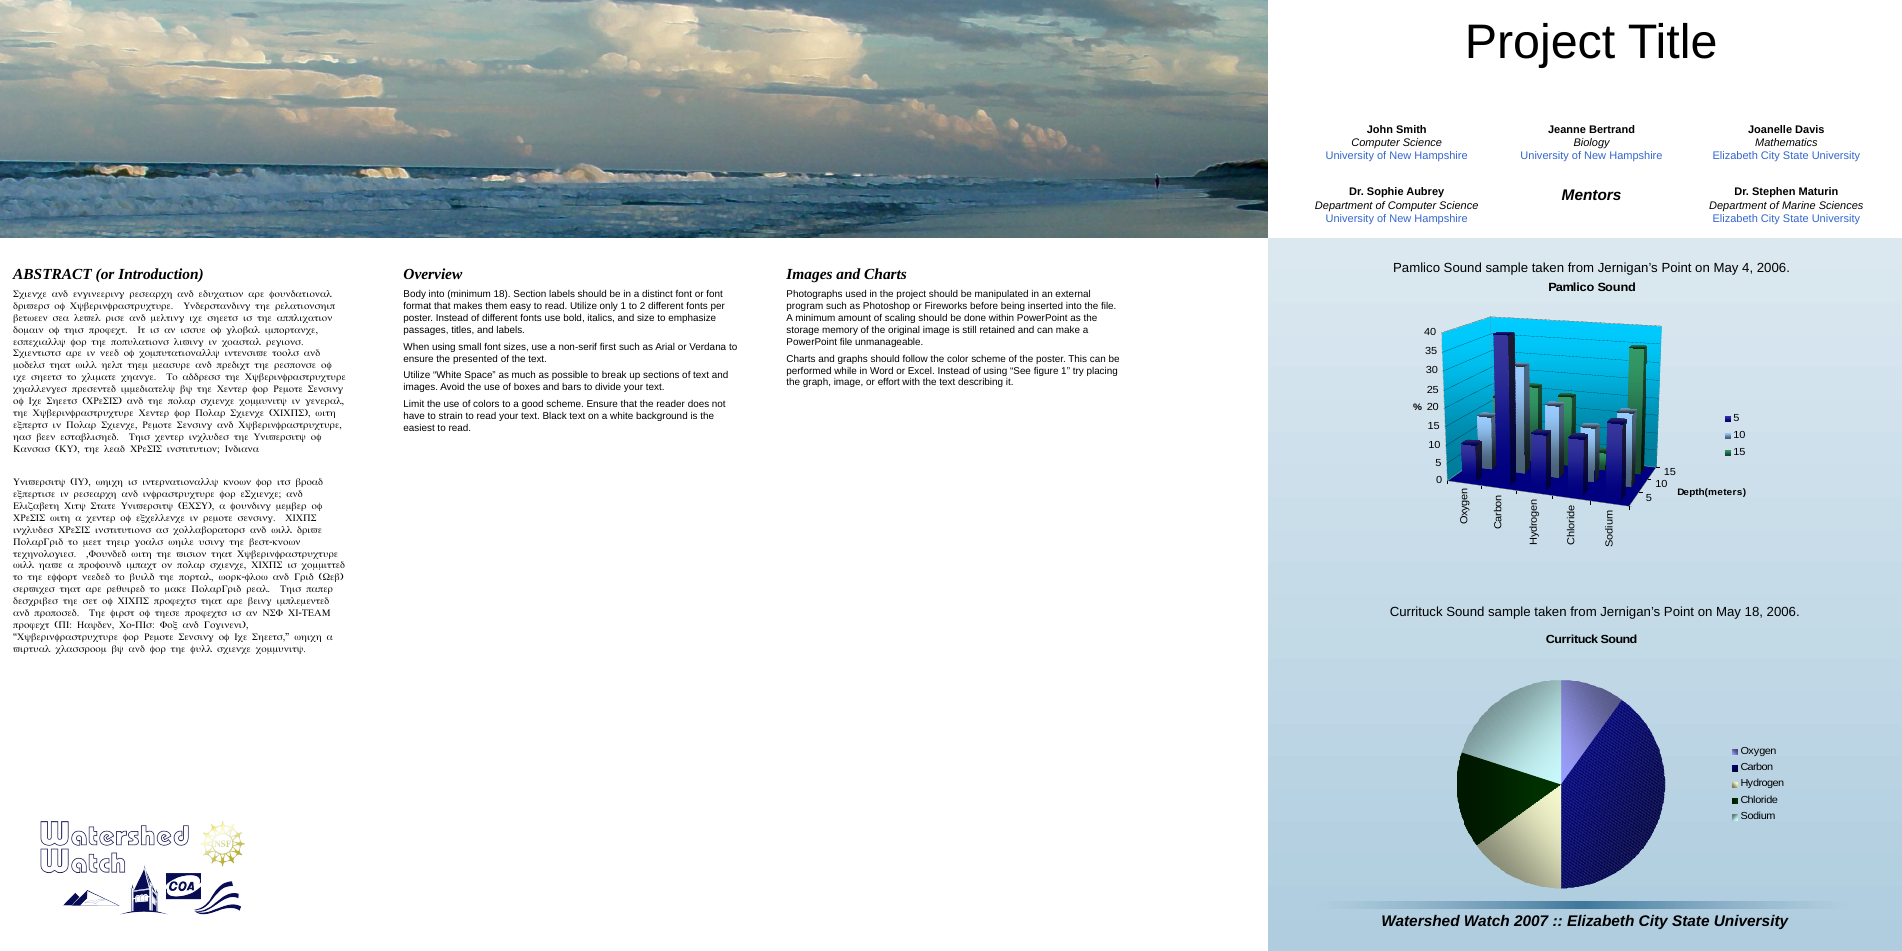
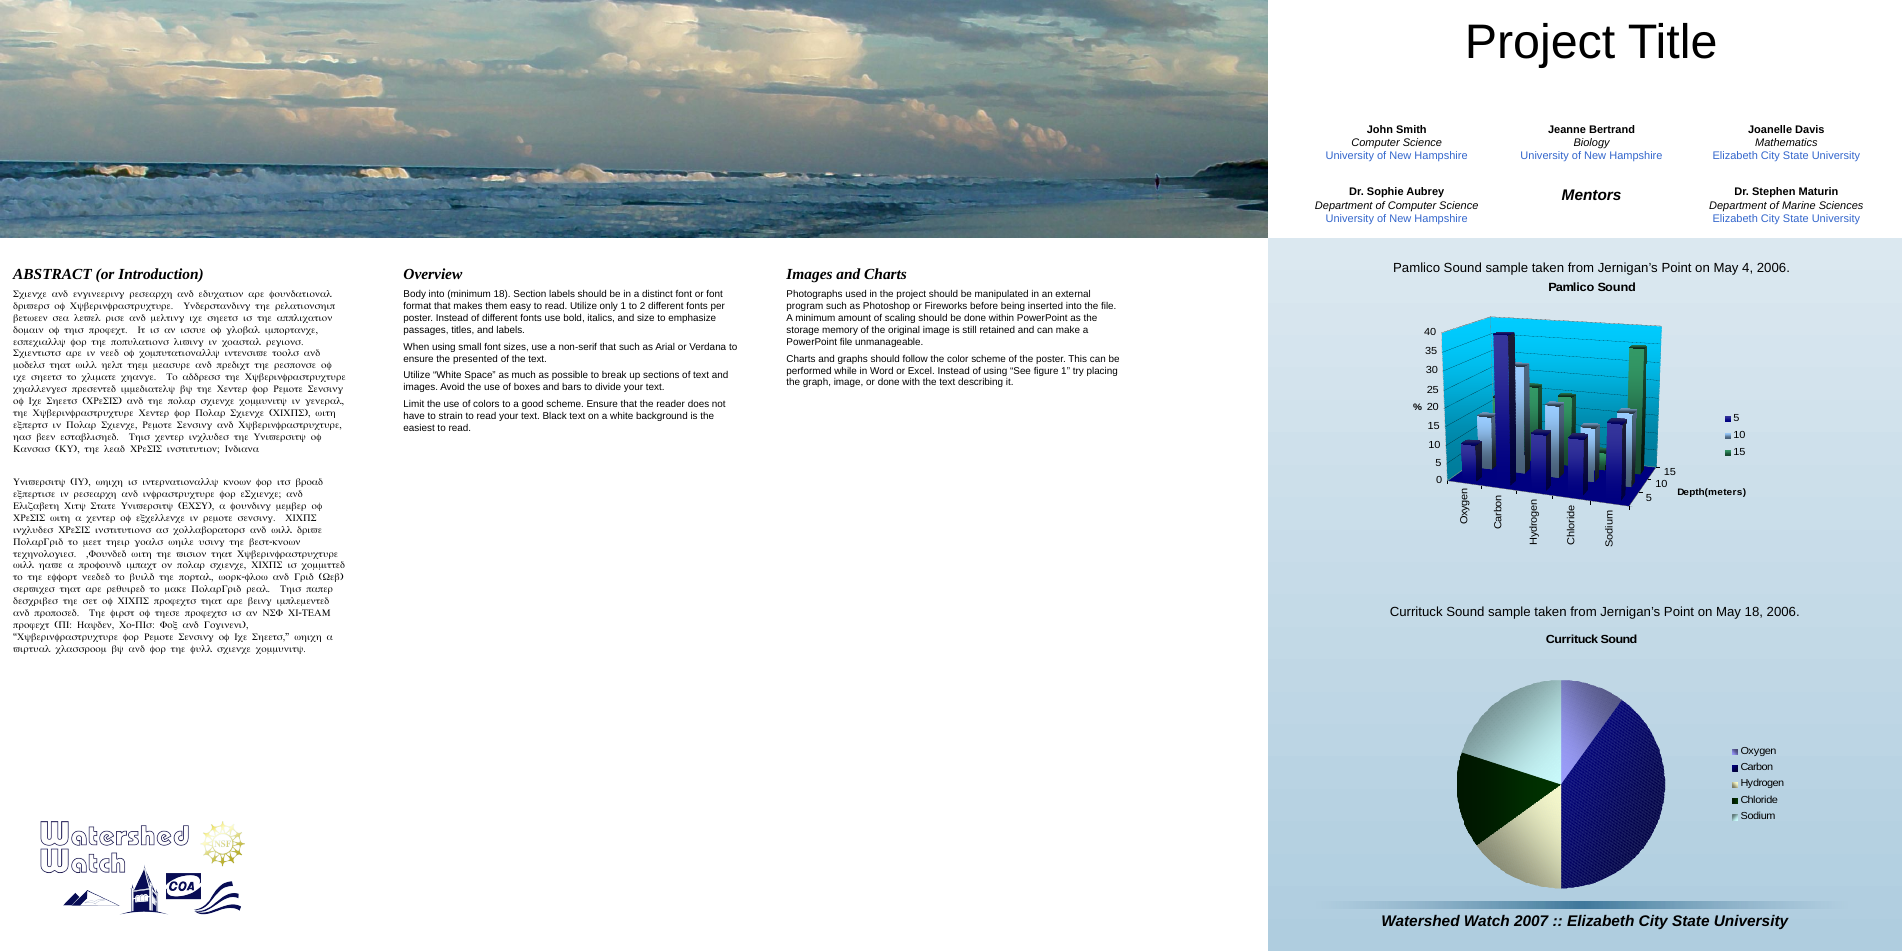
non-serif first: first -> that (608, 347)
or effort: effort -> done (889, 383)
